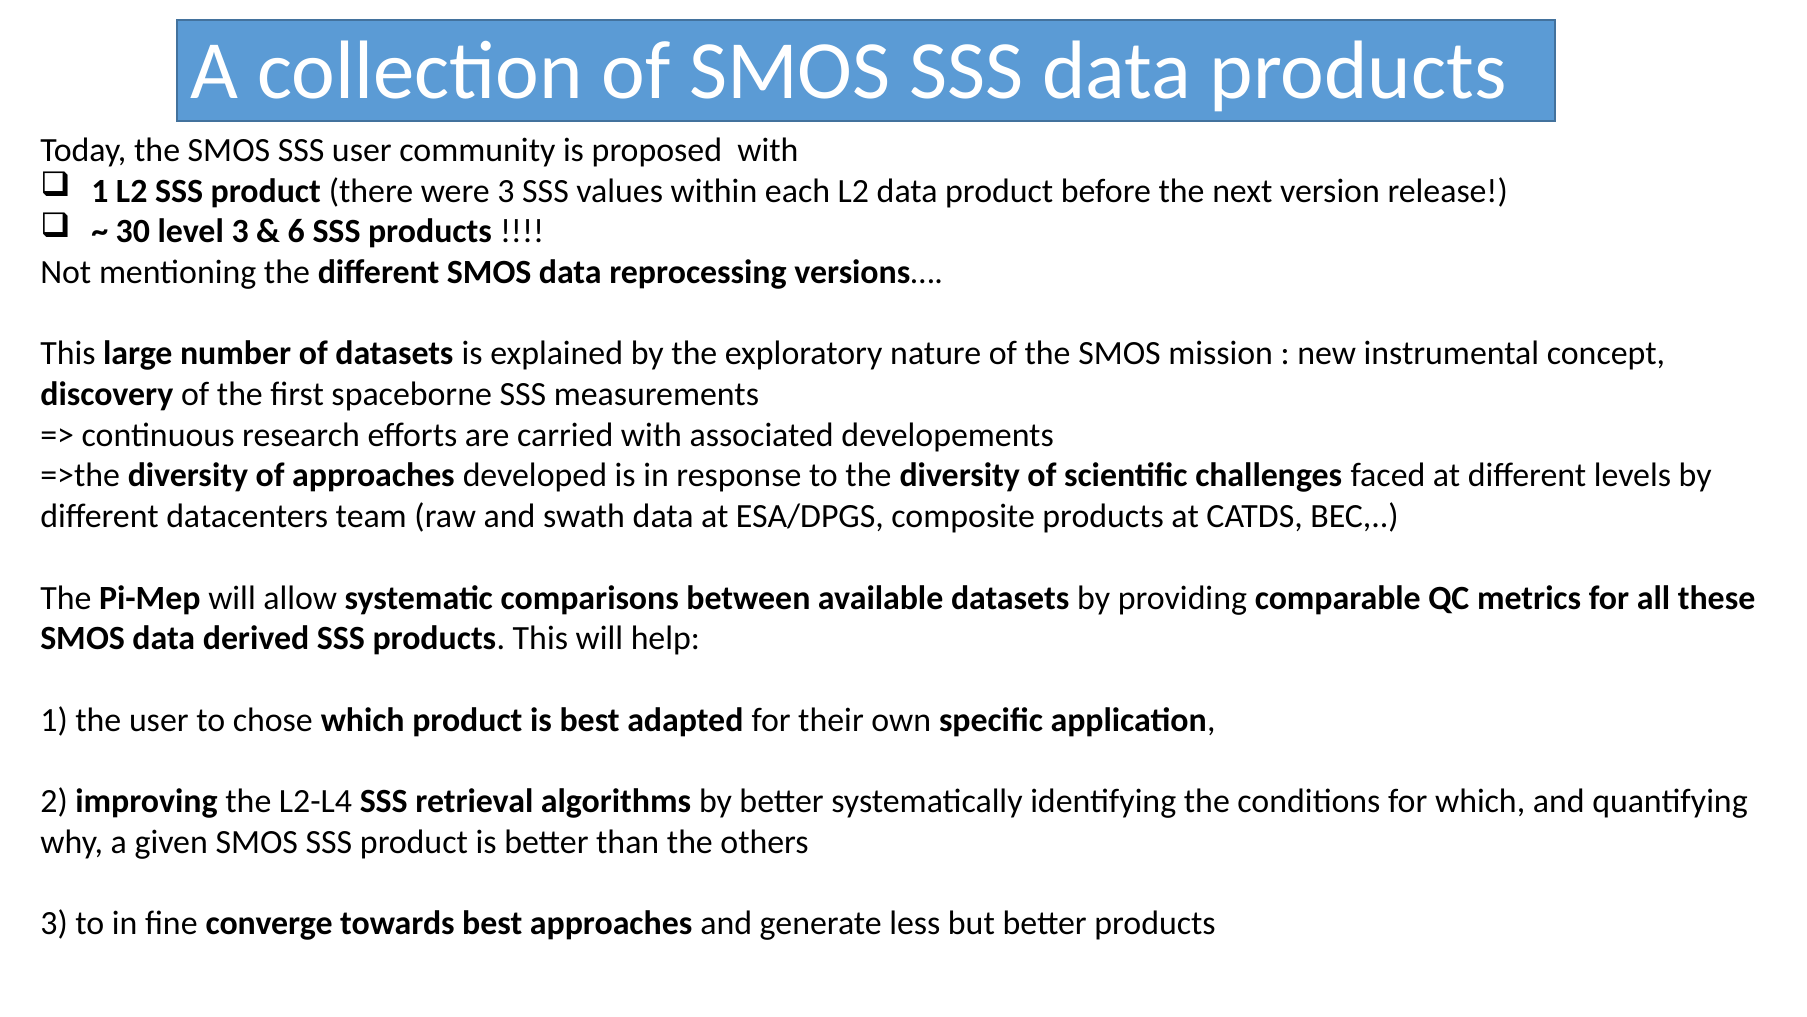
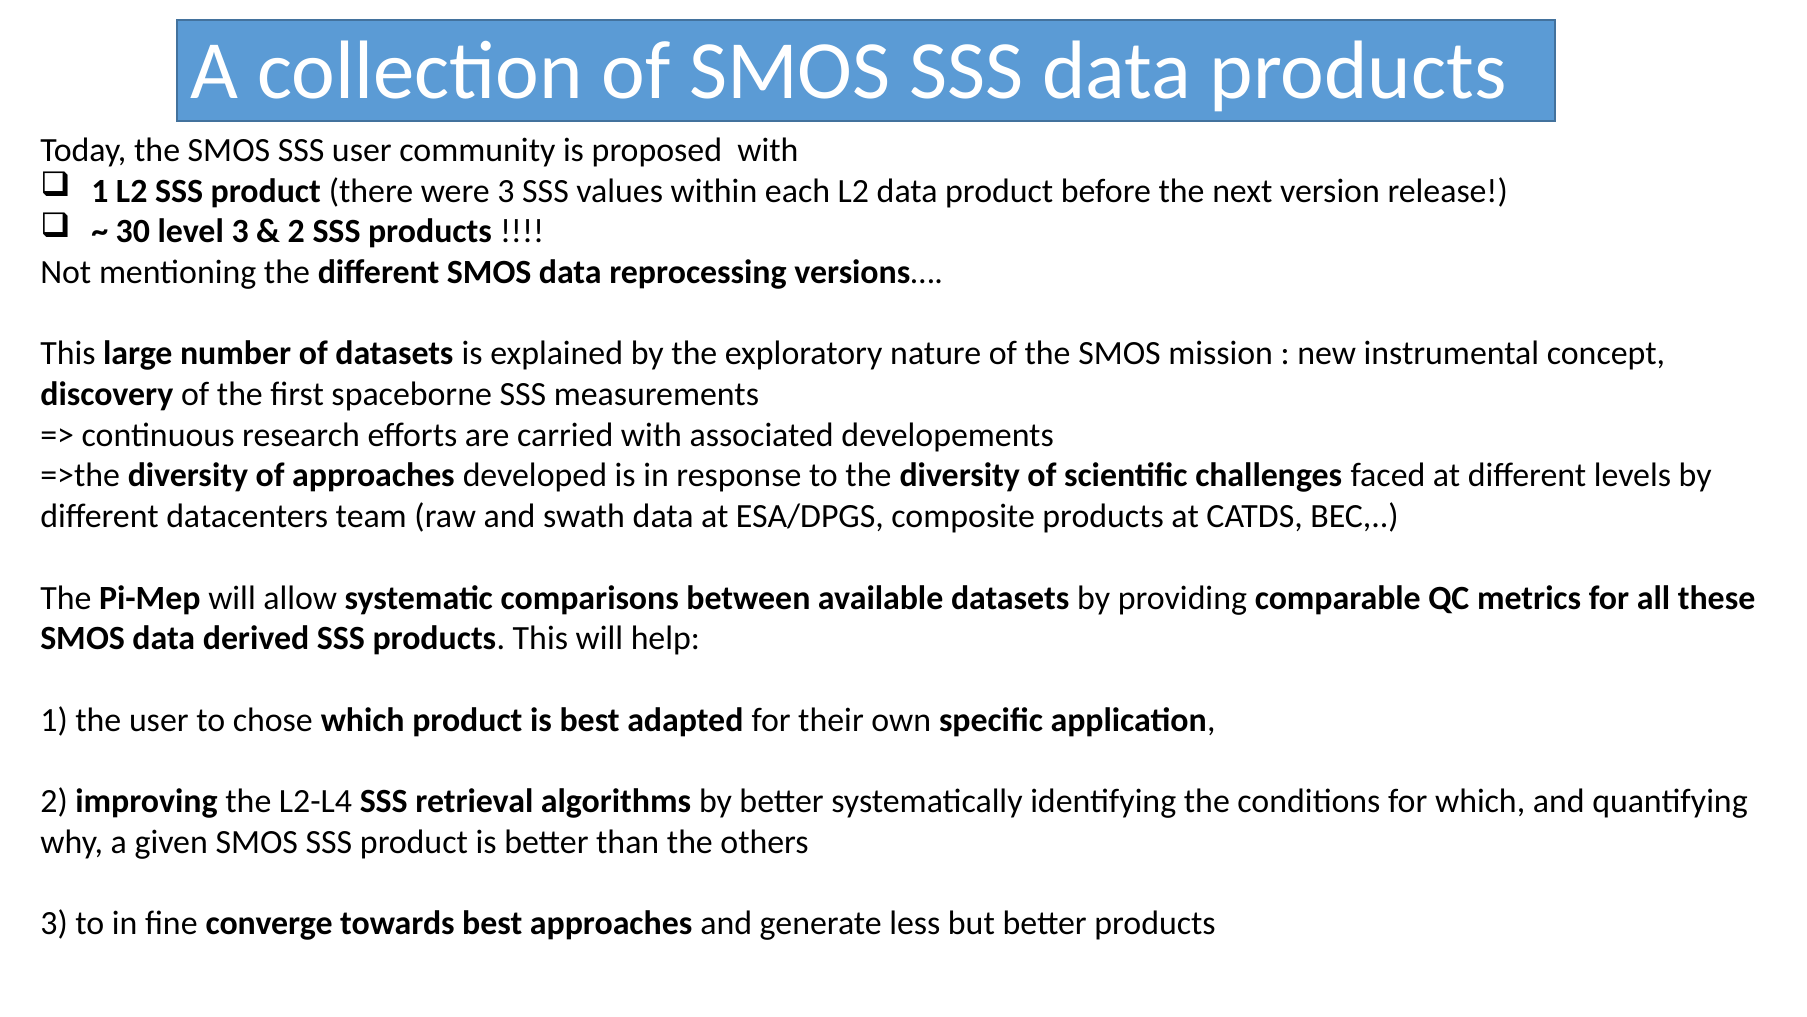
6: 6 -> 2 (296, 232)
